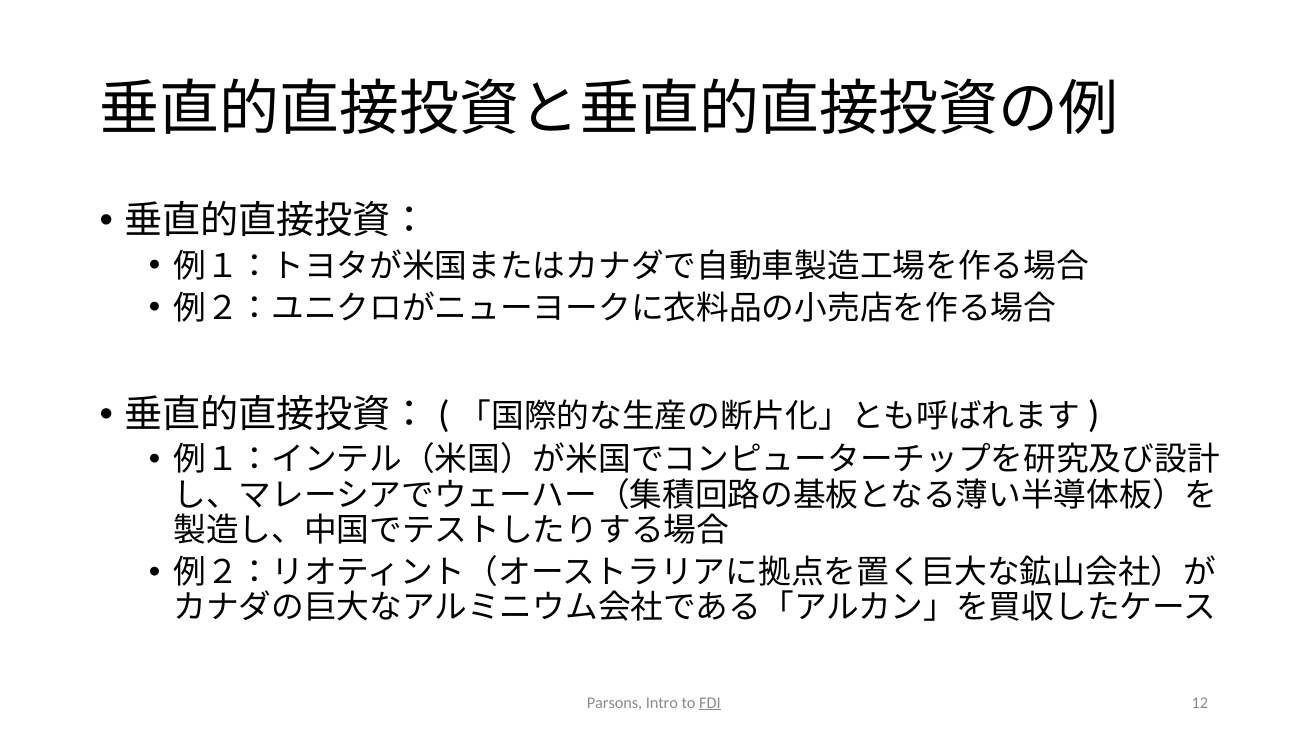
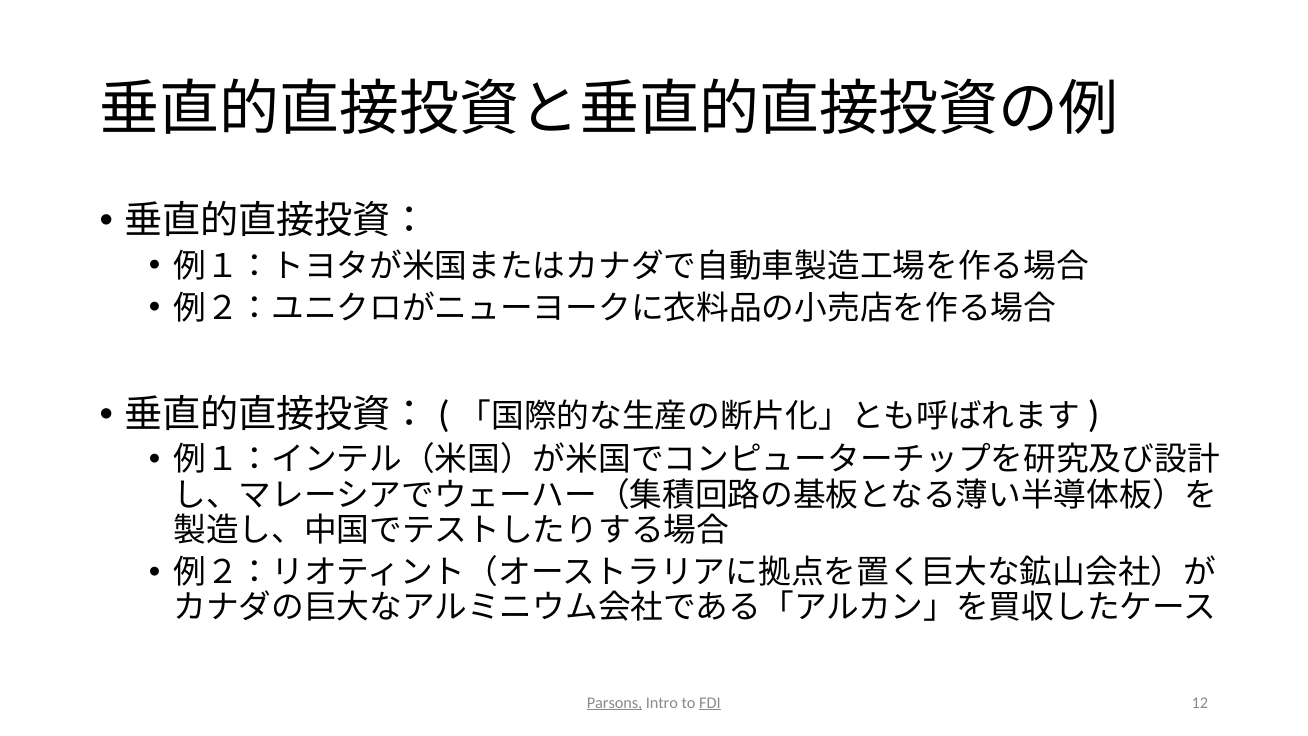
Parsons underline: none -> present (615, 702)
